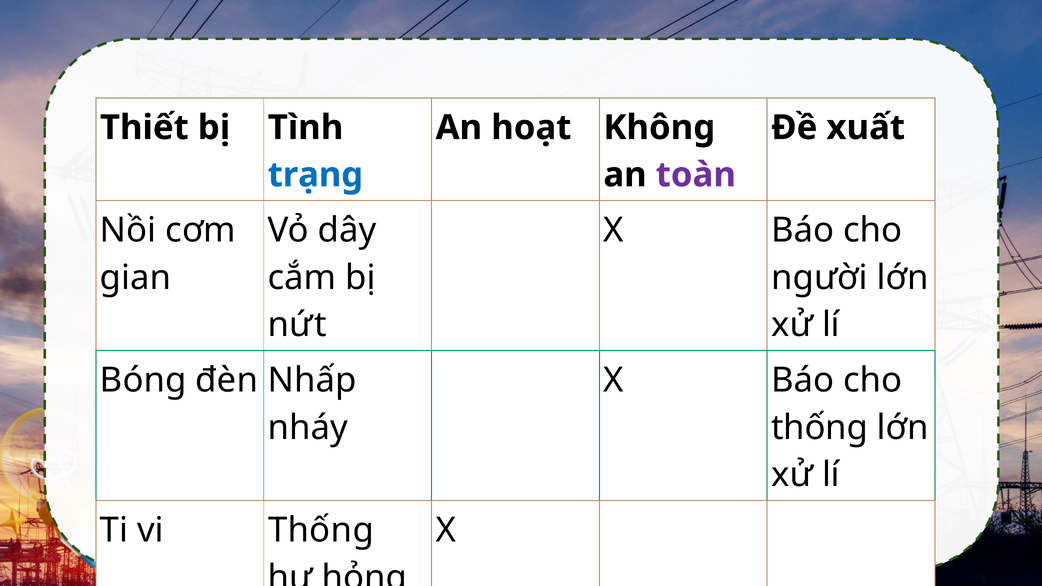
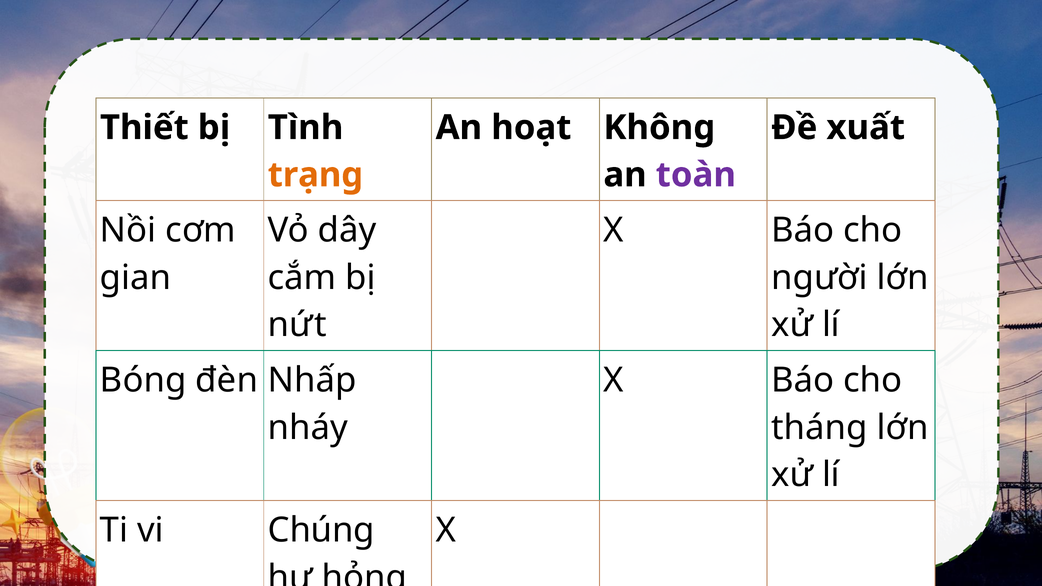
trạng colour: blue -> orange (315, 175)
thống: thống -> tháng (819, 428)
vi Thống: Thống -> Chúng (321, 530)
